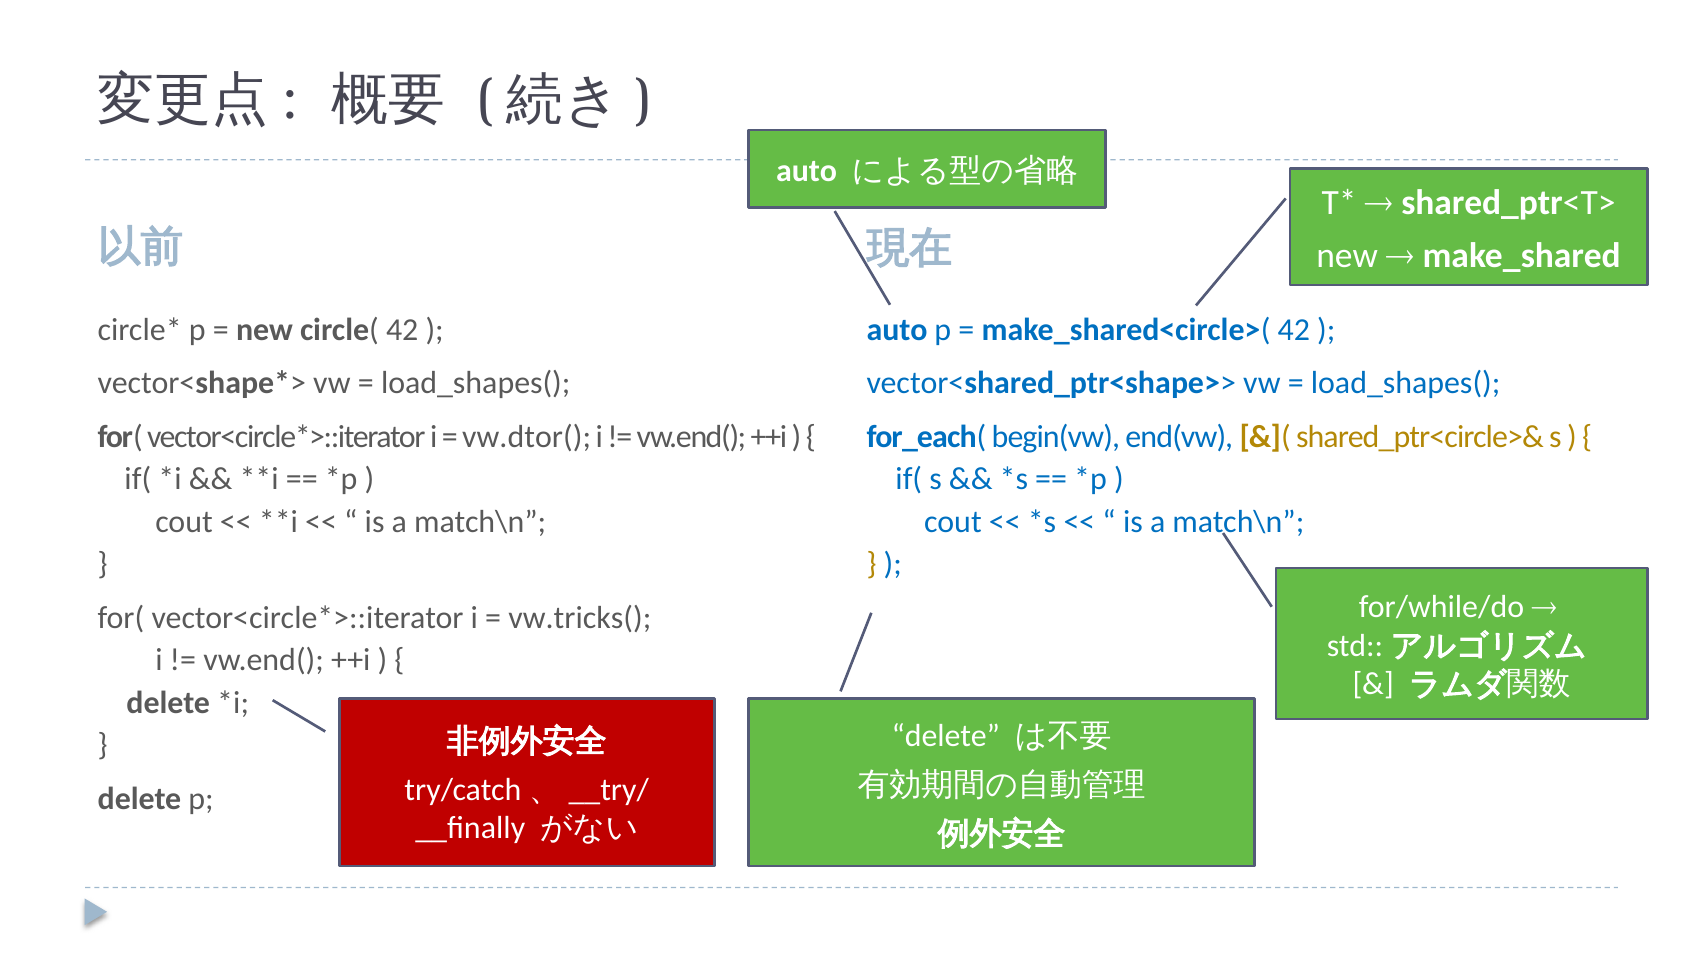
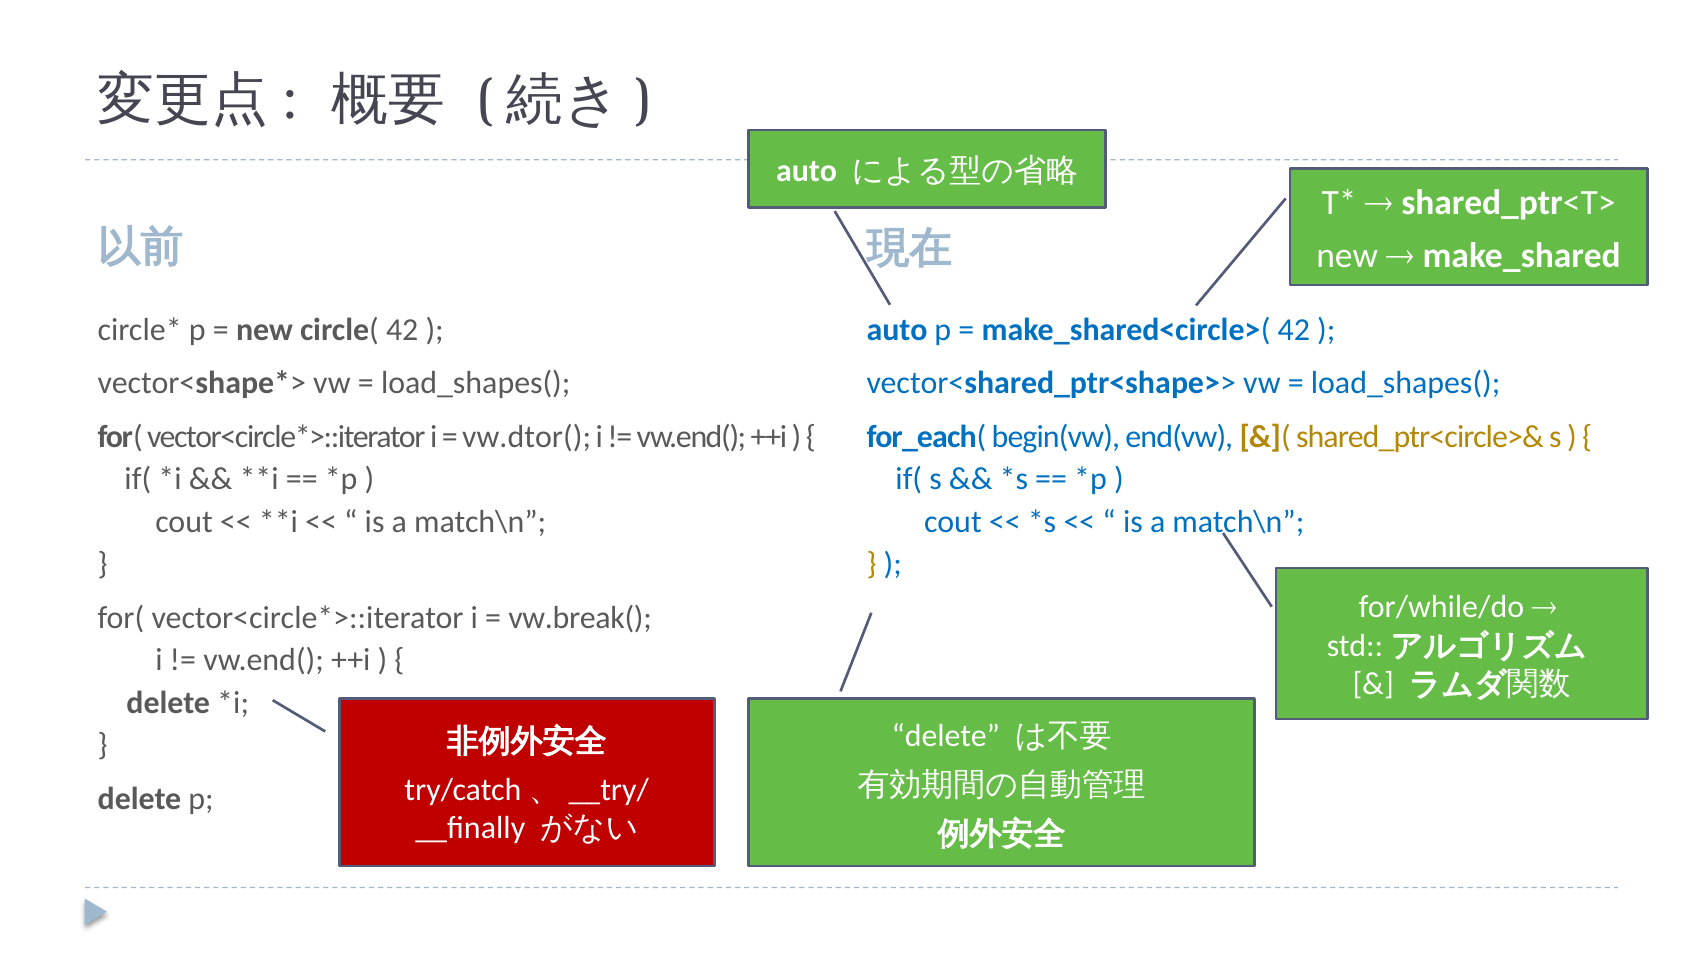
vw.tricks(: vw.tricks( -> vw.break( (580, 618)
